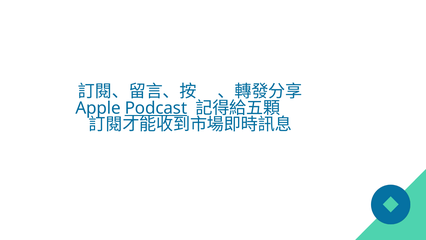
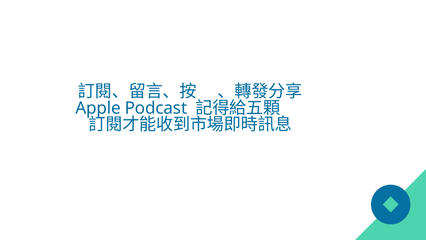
Podcast underline: present -> none (156, 108)
